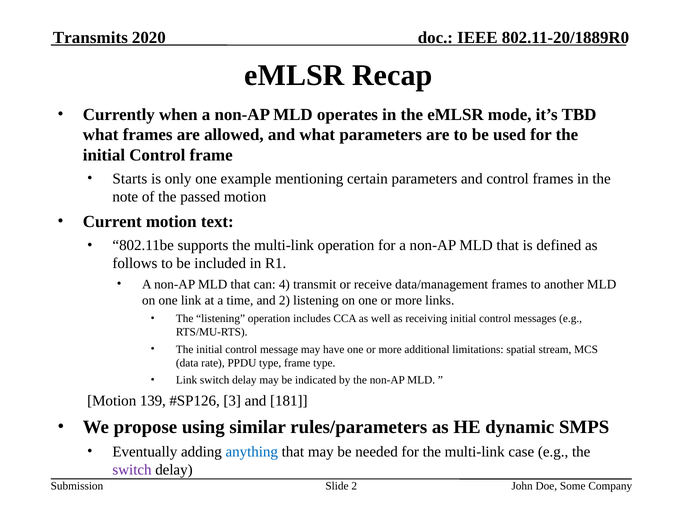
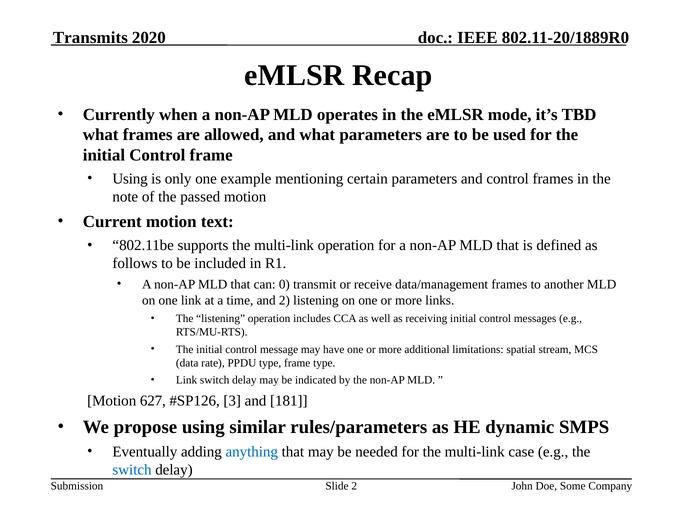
Starts: Starts -> Using (130, 179)
4: 4 -> 0 (284, 285)
139: 139 -> 627 (153, 401)
switch colour: purple -> blue (132, 470)
